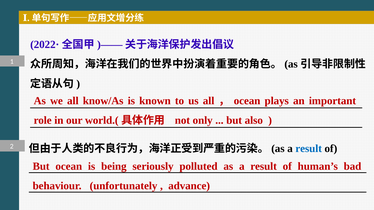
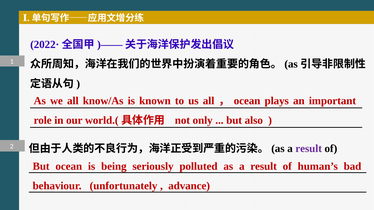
result colour: blue -> purple (309, 149)
